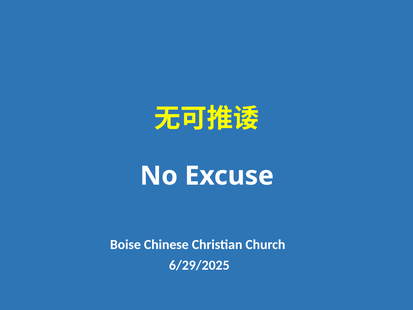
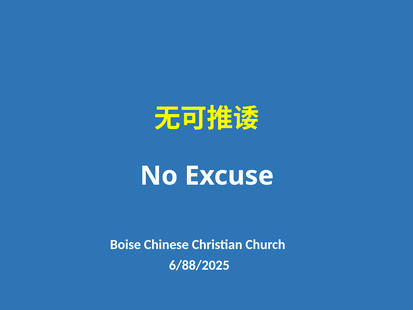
6/29/2025: 6/29/2025 -> 6/88/2025 (199, 265)
